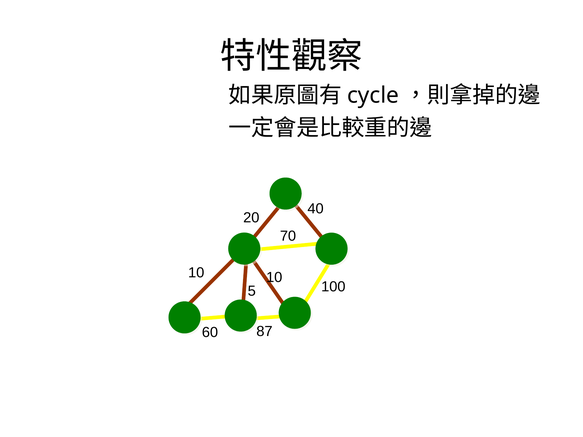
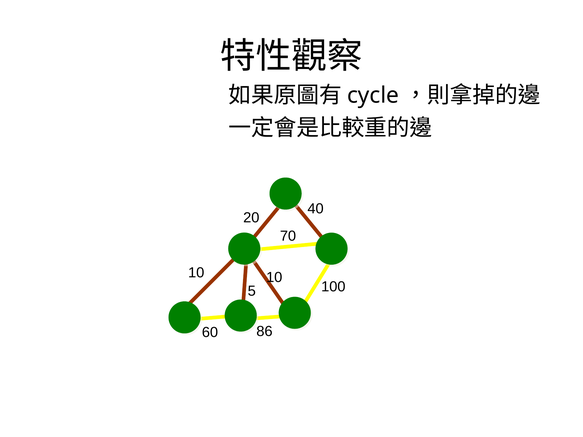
87: 87 -> 86 (264, 331)
